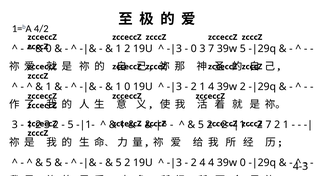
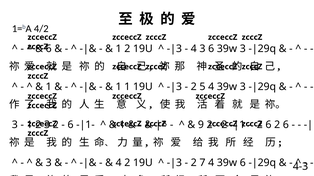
0: 0 -> 6 (49, 49)
0: 0 -> 4 (194, 49)
3 7: 7 -> 6 (211, 49)
5: 5 -> 3 (243, 49)
1 0: 0 -> 1 (127, 87)
1: 1 -> 5 (202, 87)
4 39w 2: 2 -> 3 (243, 87)
5: 5 -> 6 (71, 125)
5: 5 -> 9 (201, 125)
7: 7 -> 6 (268, 125)
1: 1 -> 6 (286, 125)
5: 5 -> 3 (49, 163)
5: 5 -> 4 (119, 163)
2 4: 4 -> 7 (202, 163)
39w 0: 0 -> 6 (243, 163)
